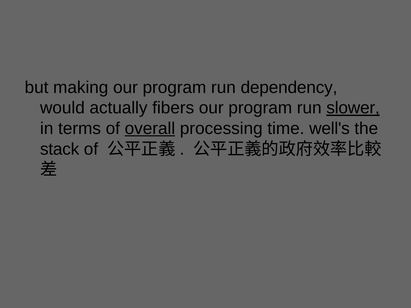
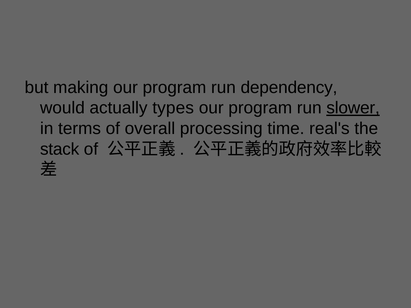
fibers: fibers -> types (173, 108)
overall underline: present -> none (150, 129)
well's: well's -> real's (329, 129)
